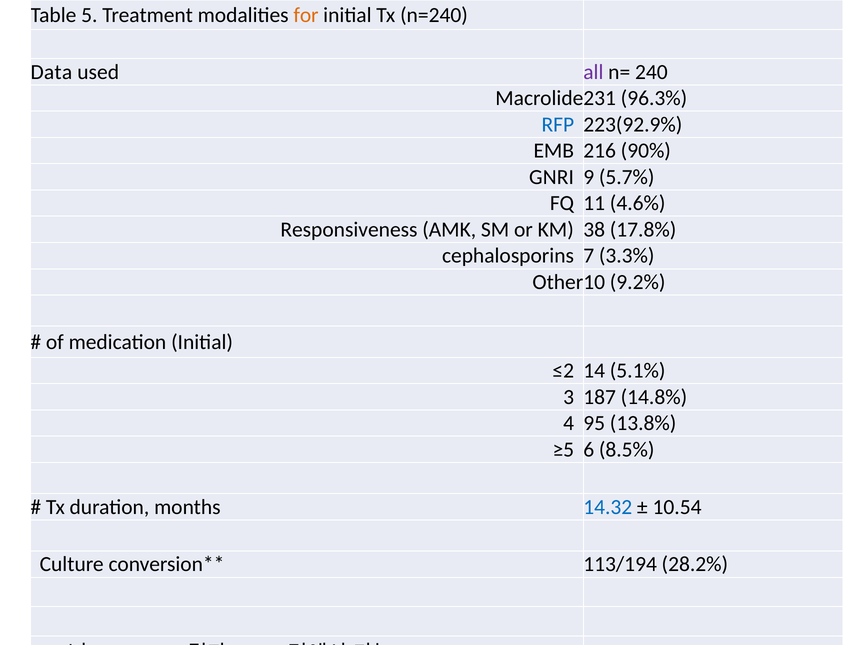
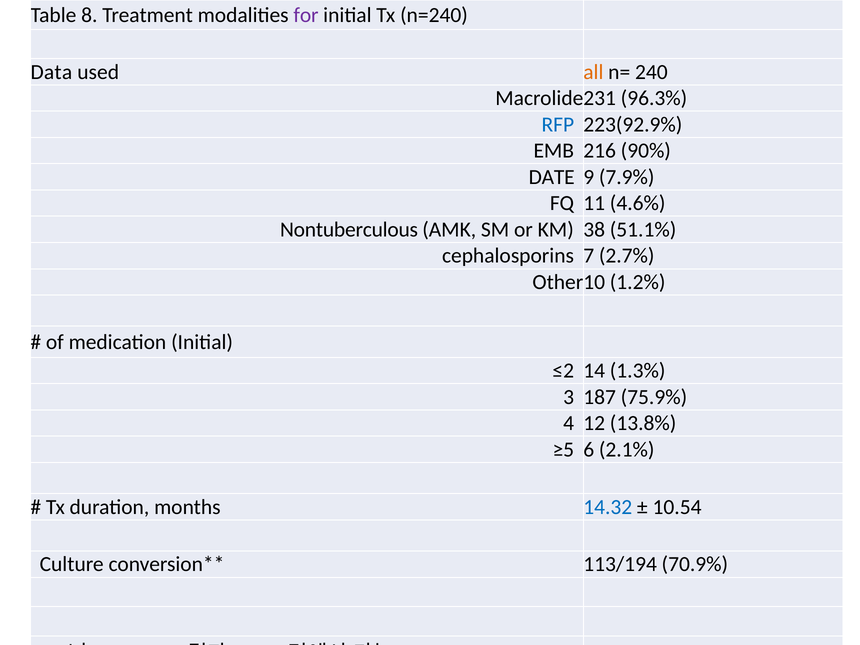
5: 5 -> 8 (89, 15)
for colour: orange -> purple (306, 15)
all colour: purple -> orange (593, 72)
GNRI: GNRI -> DATE (552, 177)
5.7%: 5.7% -> 7.9% (627, 177)
Responsiveness: Responsiveness -> Nontuberculous (349, 230)
17.8%: 17.8% -> 51.1% (643, 230)
3.3%: 3.3% -> 2.7% (627, 256)
9.2%: 9.2% -> 1.2% (638, 282)
5.1%: 5.1% -> 1.3% (638, 371)
14.8%: 14.8% -> 75.9% (654, 397)
95: 95 -> 12 (594, 423)
8.5%: 8.5% -> 2.1% (627, 450)
28.2%: 28.2% -> 70.9% (695, 564)
